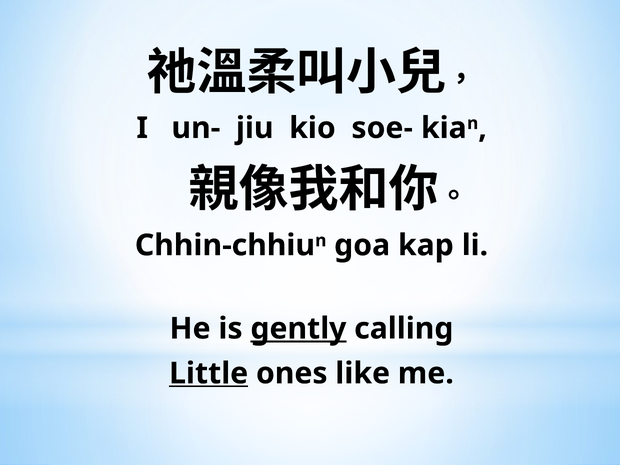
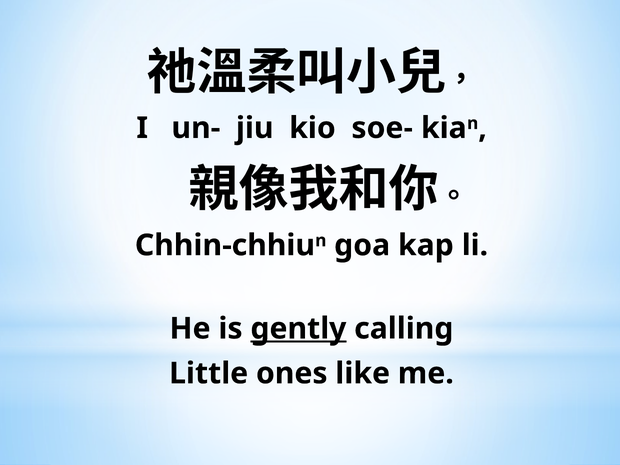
Little underline: present -> none (209, 373)
